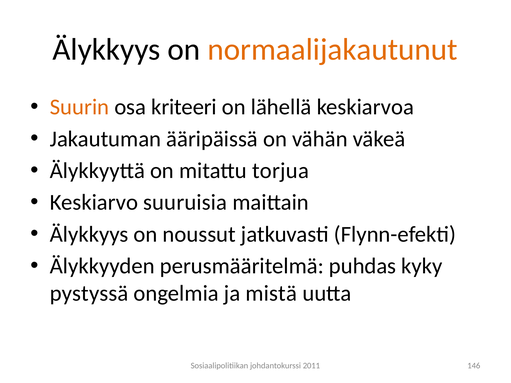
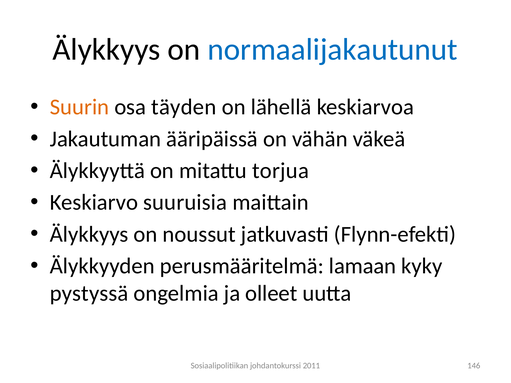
normaalijakautunut colour: orange -> blue (333, 49)
kriteeri: kriteeri -> täyden (184, 107)
puhdas: puhdas -> lamaan (363, 266)
mistä: mistä -> olleet (271, 293)
